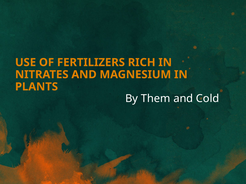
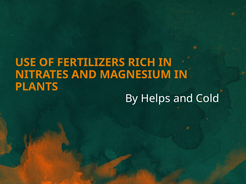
Them: Them -> Helps (156, 99)
